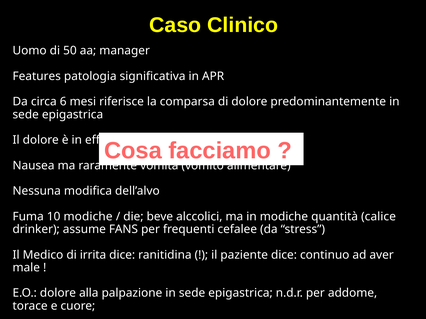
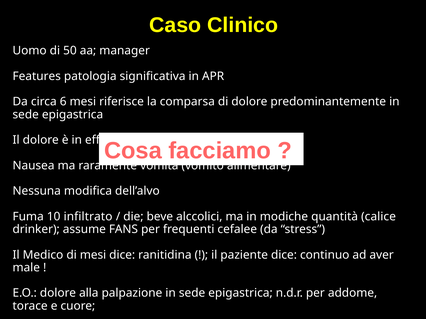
10 modiche: modiche -> infiltrato (88, 217)
di irrita: irrita -> mesi (93, 255)
